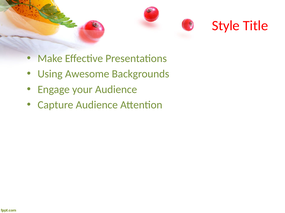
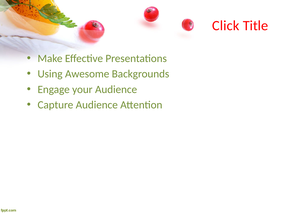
Style: Style -> Click (226, 26)
